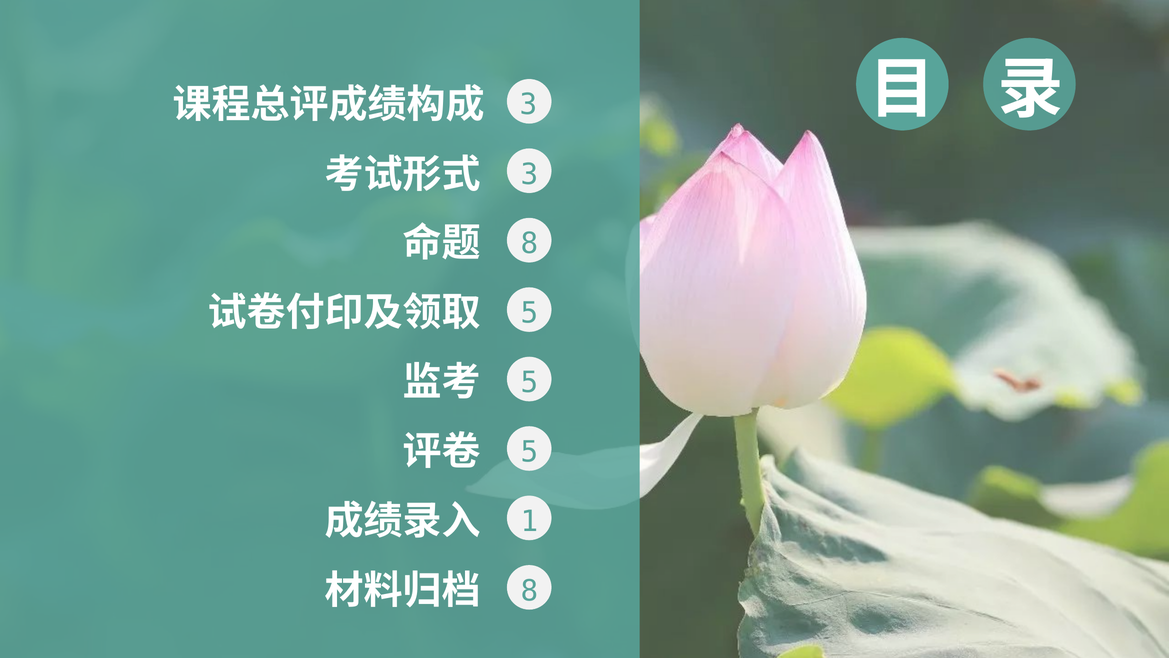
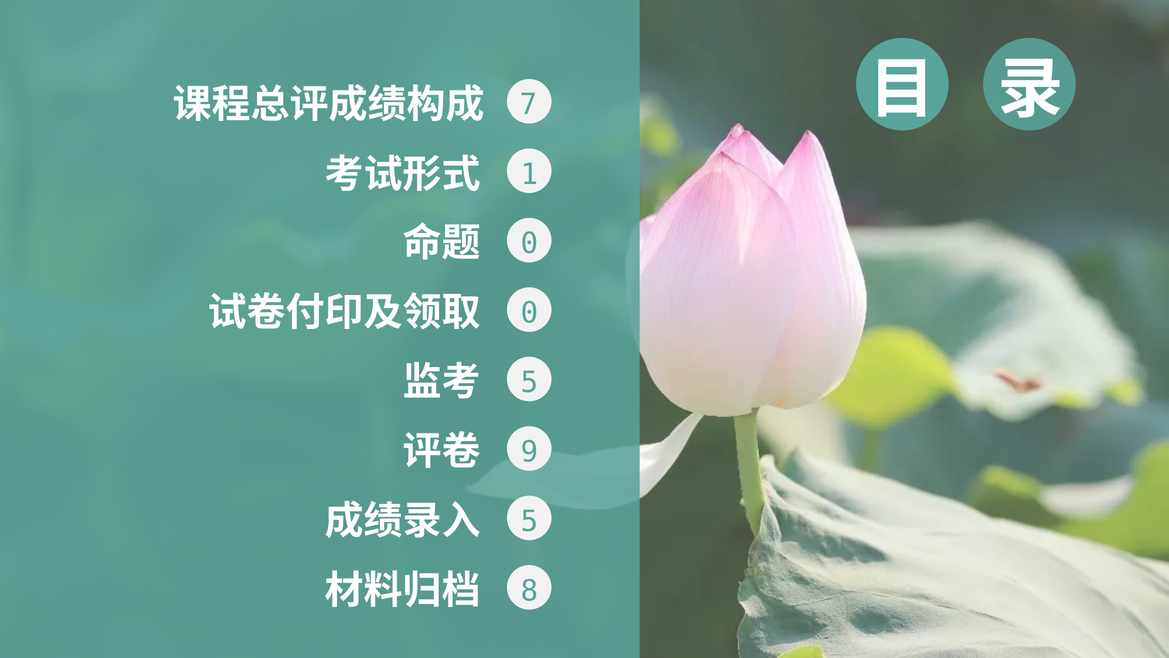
3: 3 -> 7 (528, 105)
3: 3 -> 1 (530, 174)
8: 8 -> 0 (530, 244)
5: 5 -> 0 (530, 313)
5: 5 -> 9 (530, 452)
1: 1 -> 5 (530, 521)
